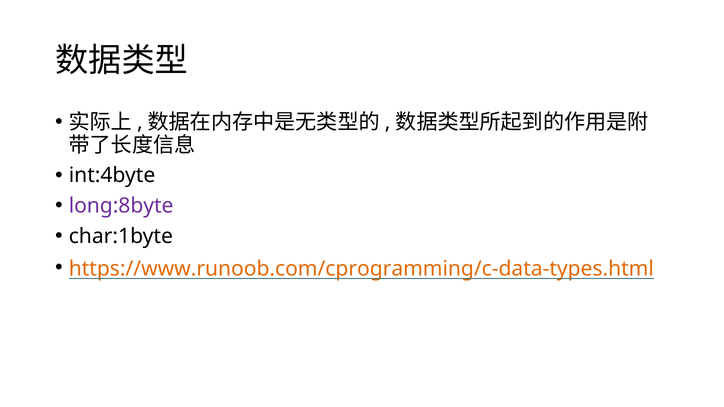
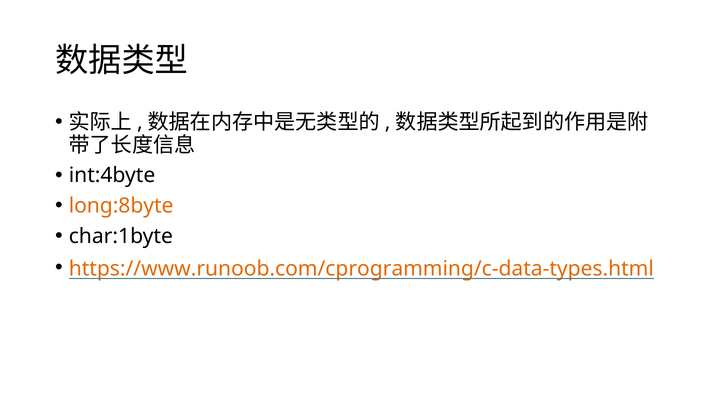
long:8byte colour: purple -> orange (121, 206)
